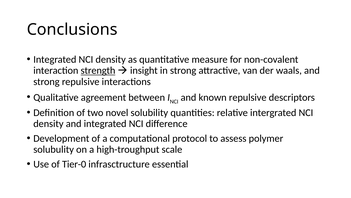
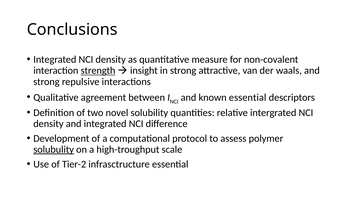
known repulsive: repulsive -> essential (248, 97)
solubulity underline: none -> present (54, 149)
Tier-0: Tier-0 -> Tier-2 (74, 164)
